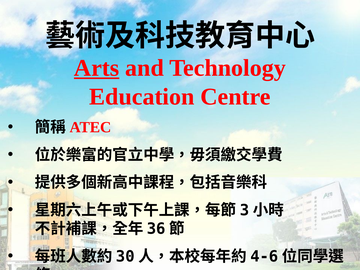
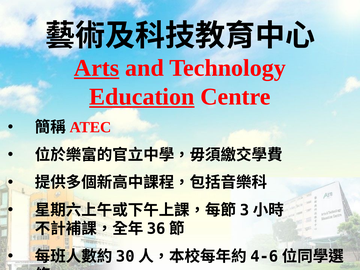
Education underline: none -> present (142, 97)
